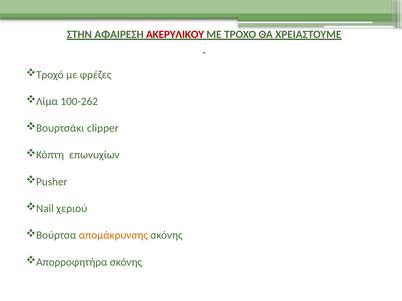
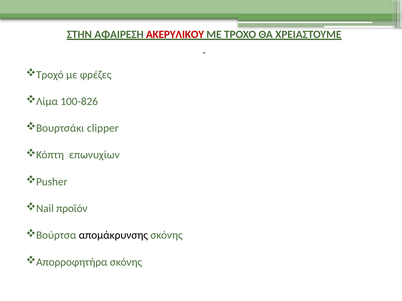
100-262: 100-262 -> 100-826 (79, 102)
χεριού: χεριού -> προϊόν (72, 209)
απομάκρυνσης colour: orange -> black (113, 236)
